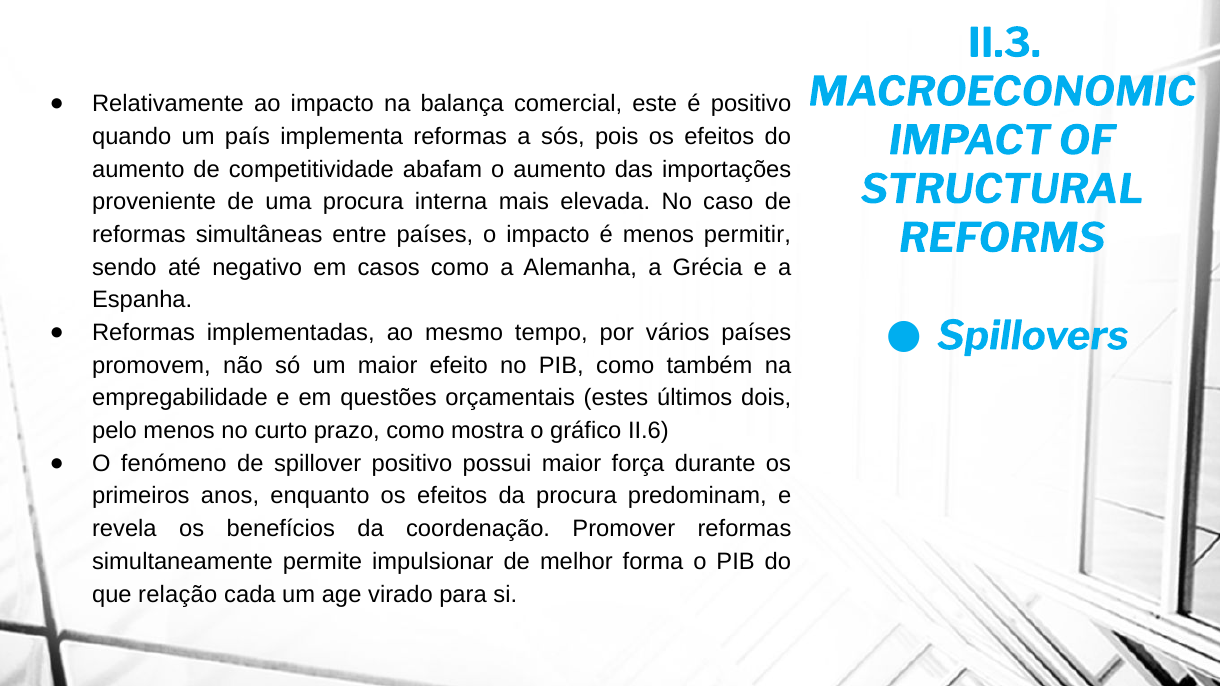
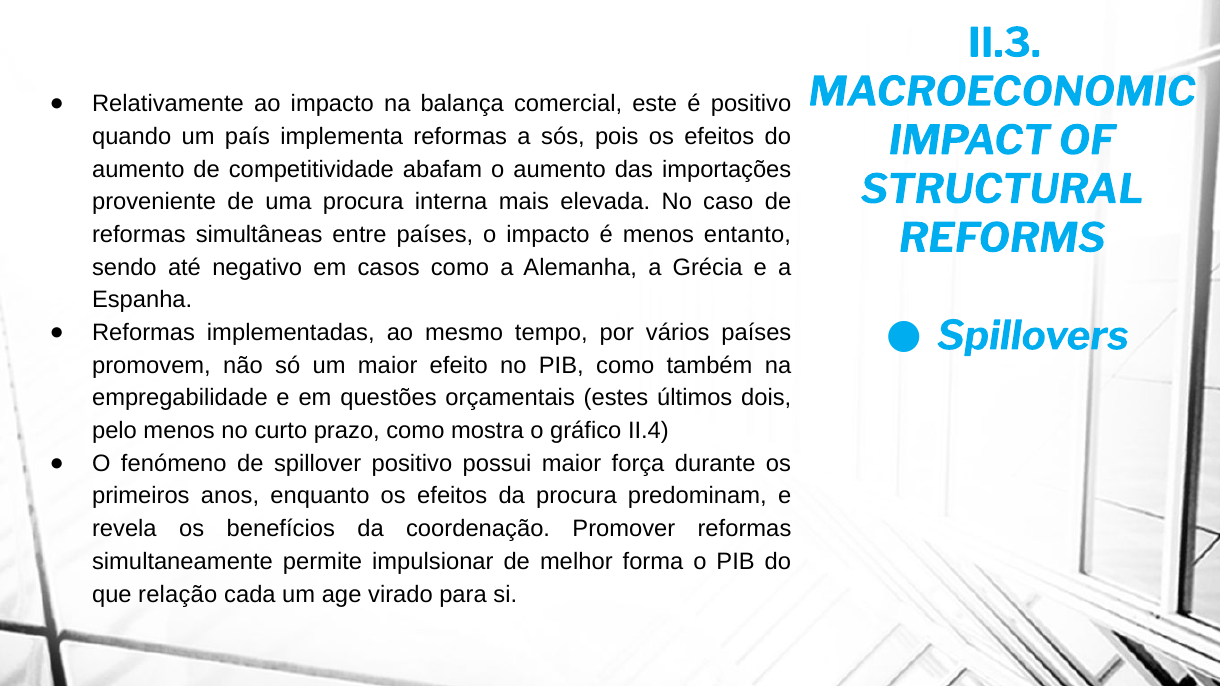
permitir: permitir -> entanto (747, 235)
II.6: II.6 -> II.4 (648, 431)
